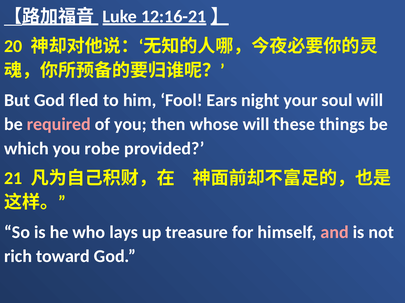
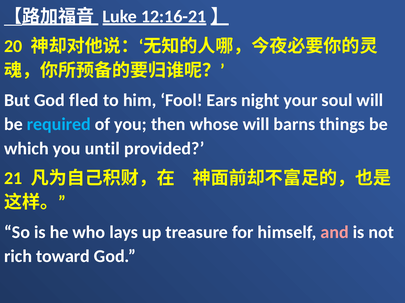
required colour: pink -> light blue (59, 125)
these: these -> barns (294, 125)
robe: robe -> until (102, 149)
